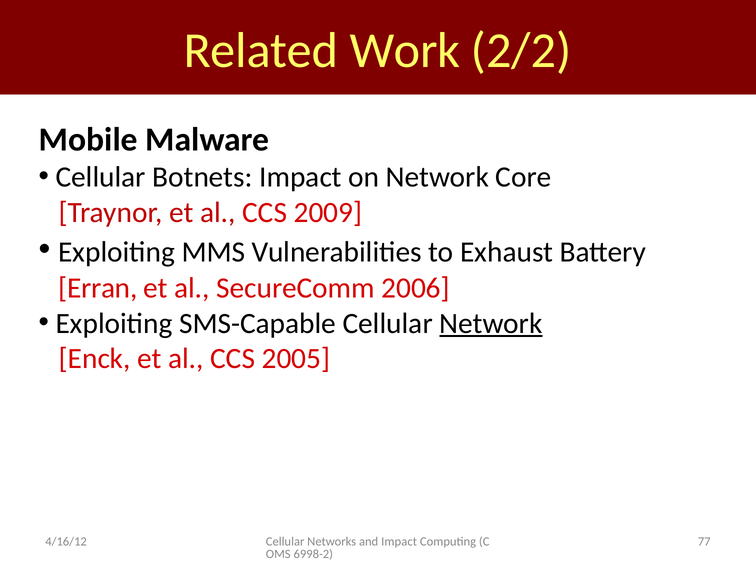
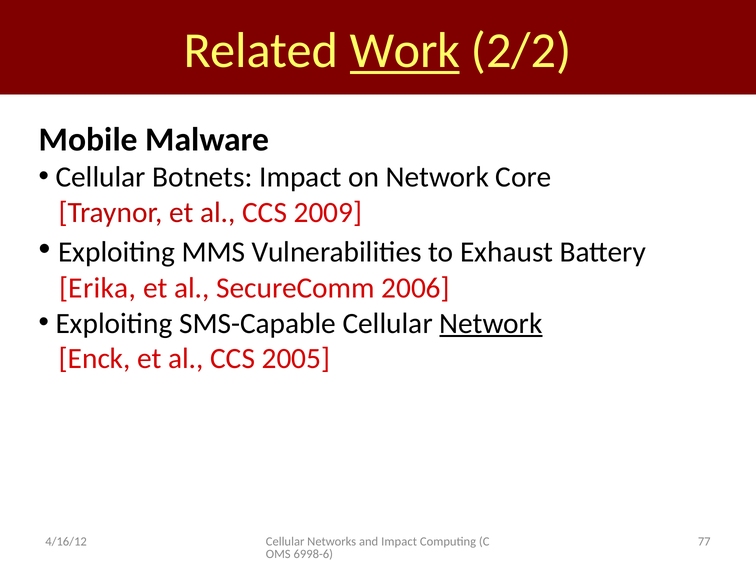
Work underline: none -> present (405, 51)
Erran: Erran -> Erika (98, 288)
6998-2: 6998-2 -> 6998-6 (313, 554)
